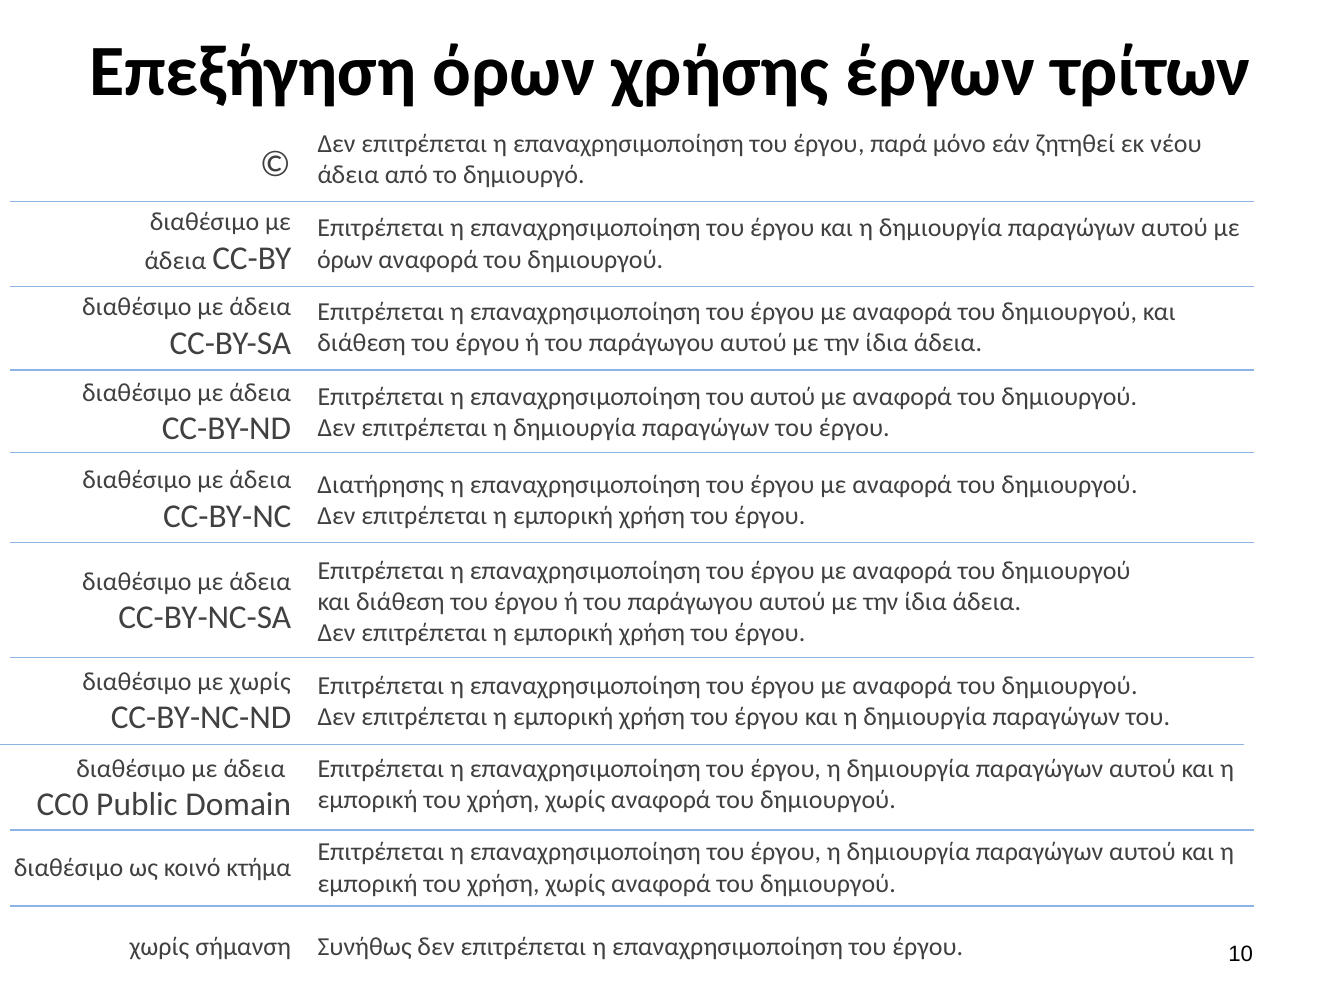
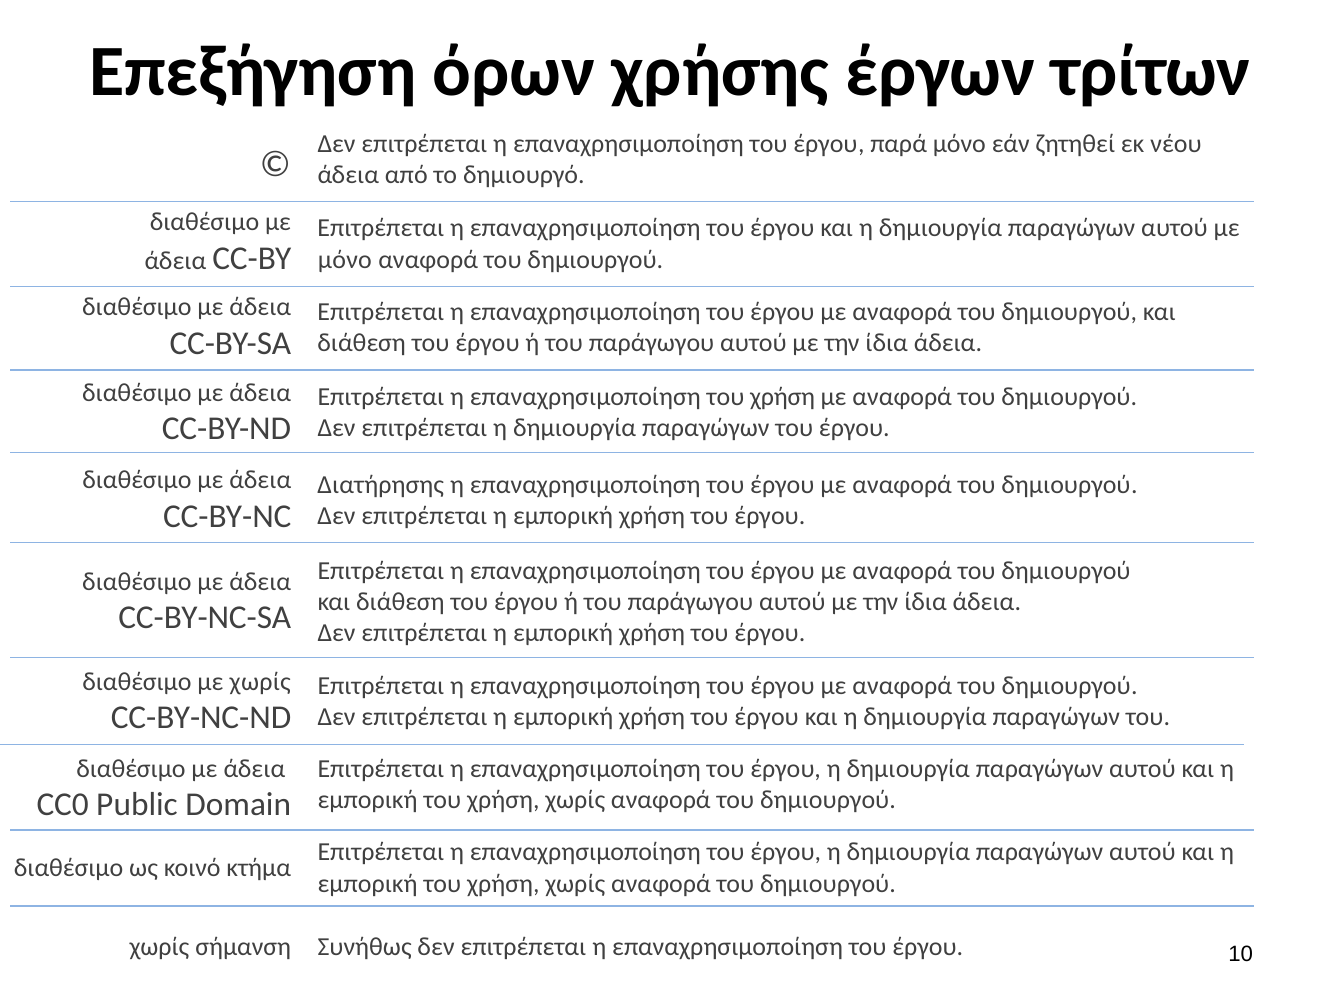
όρων: όρων -> μόνο (345, 260)
επαναχρησιμοποίηση του αυτού: αυτού -> χρήση (783, 397)
